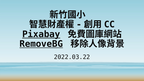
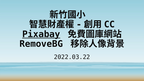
RemoveBG underline: present -> none (41, 44)
